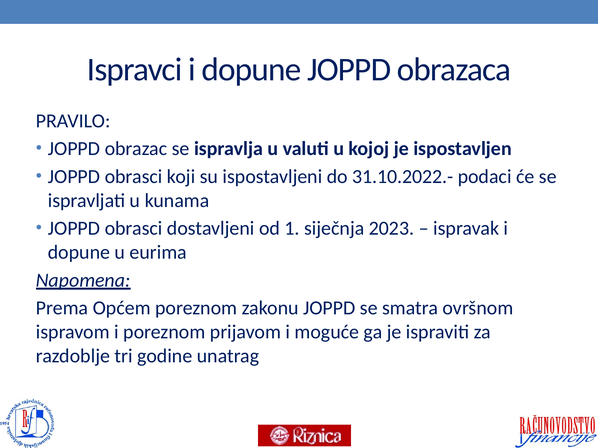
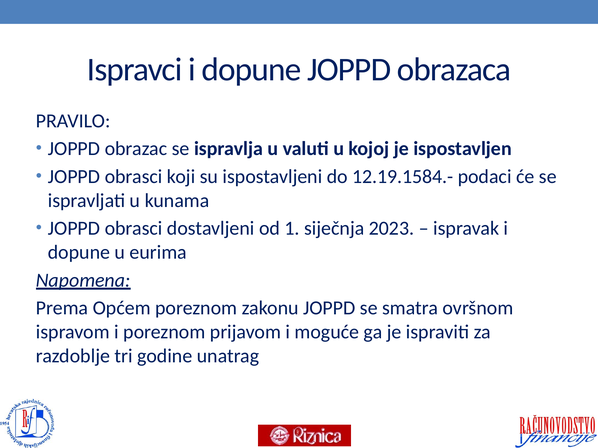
31.10.2022.-: 31.10.2022.- -> 12.19.1584.- (403, 177)
